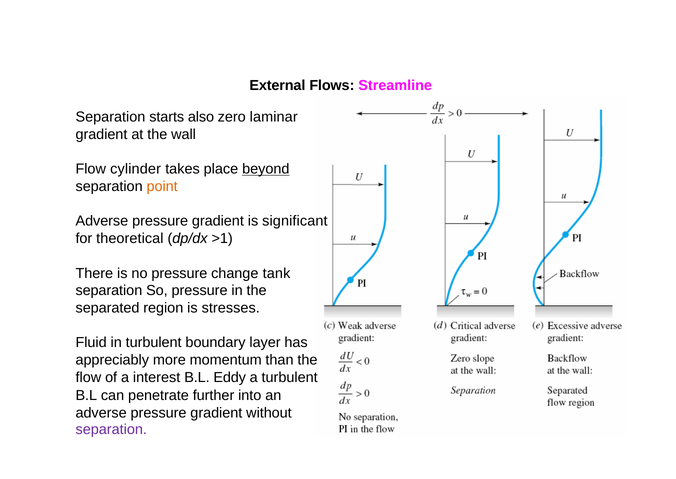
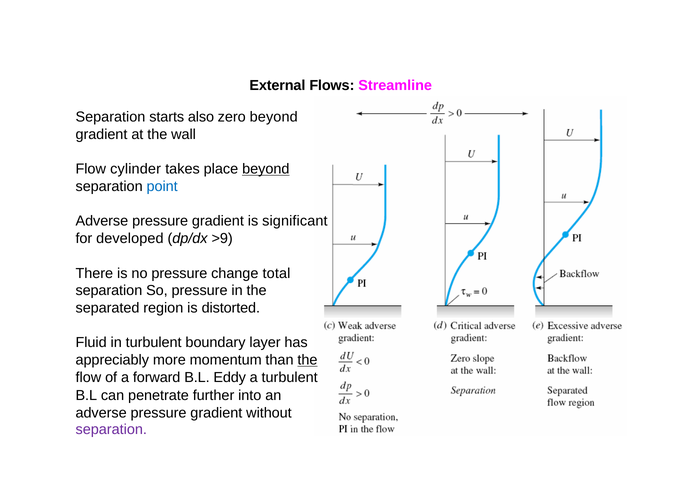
zero laminar: laminar -> beyond (274, 117)
point colour: orange -> blue (162, 186)
theoretical: theoretical -> developed (130, 238)
>1: >1 -> >9 (222, 238)
tank: tank -> total (276, 273)
stresses: stresses -> distorted (231, 308)
the underline: none -> present (307, 360)
interest: interest -> forward (157, 377)
